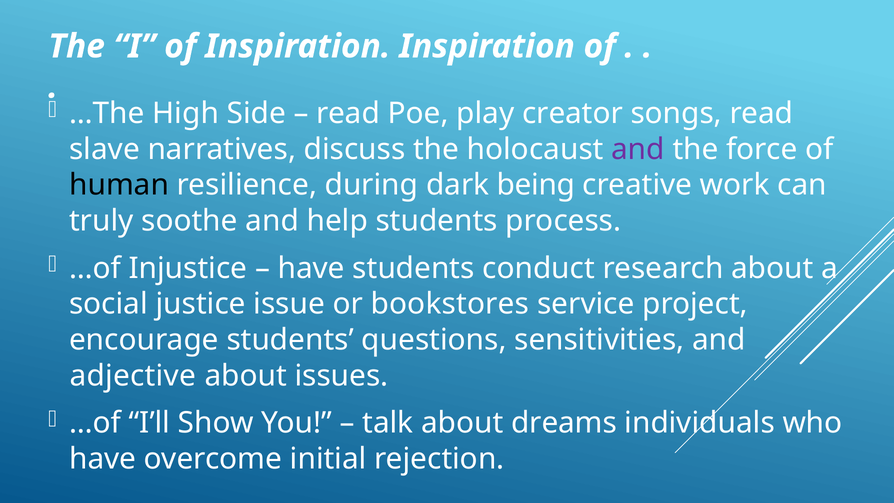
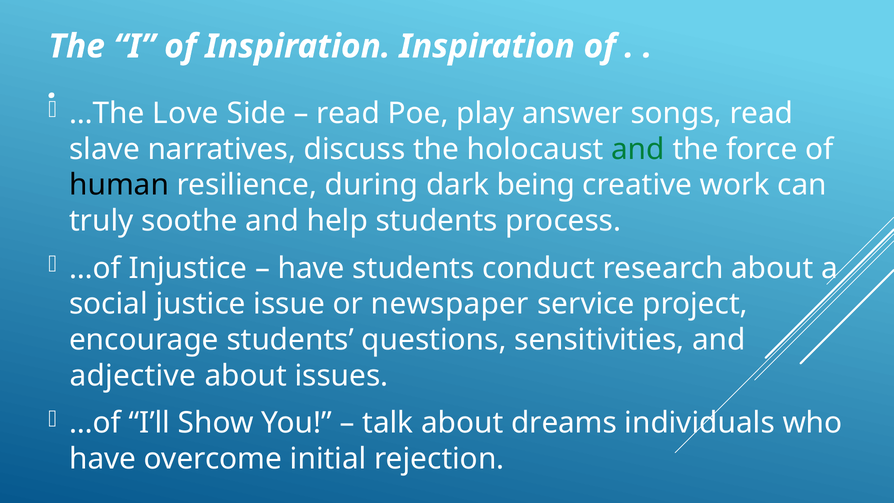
High: High -> Love (186, 114)
creator: creator -> answer (573, 114)
and colour: purple -> green (638, 149)
bookstores: bookstores -> newspaper (450, 304)
